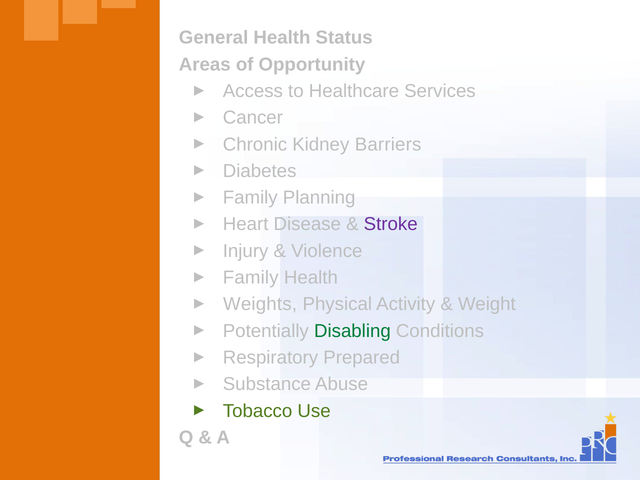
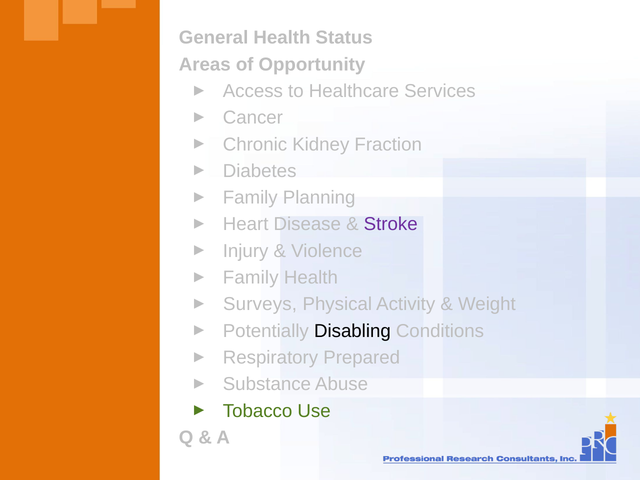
Barriers: Barriers -> Fraction (388, 144)
Weights: Weights -> Surveys (260, 304)
Disabling colour: green -> black (352, 331)
